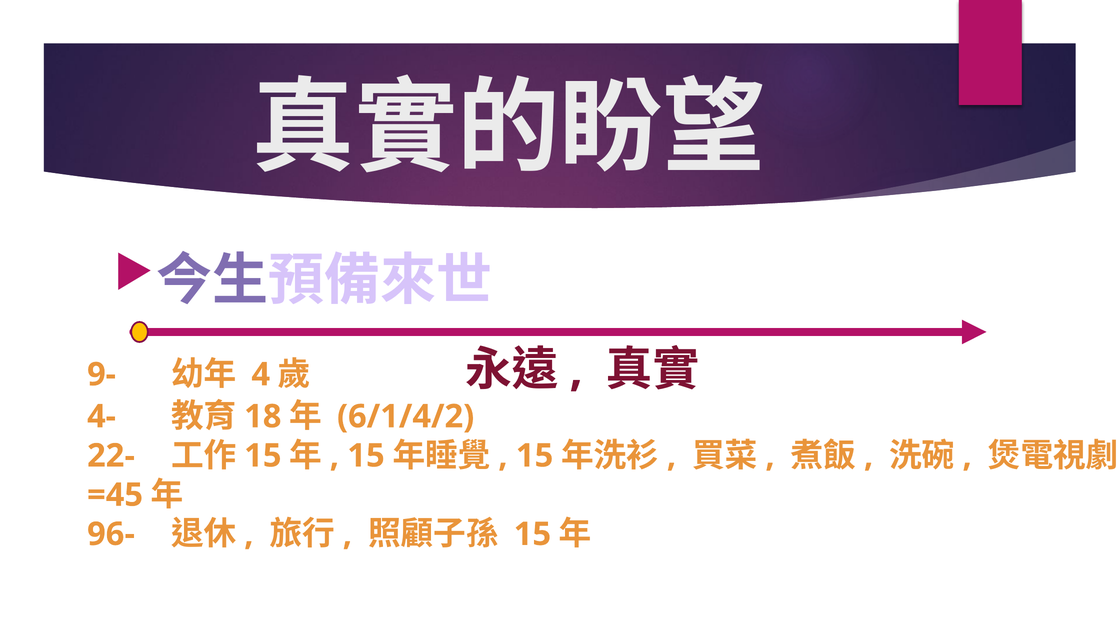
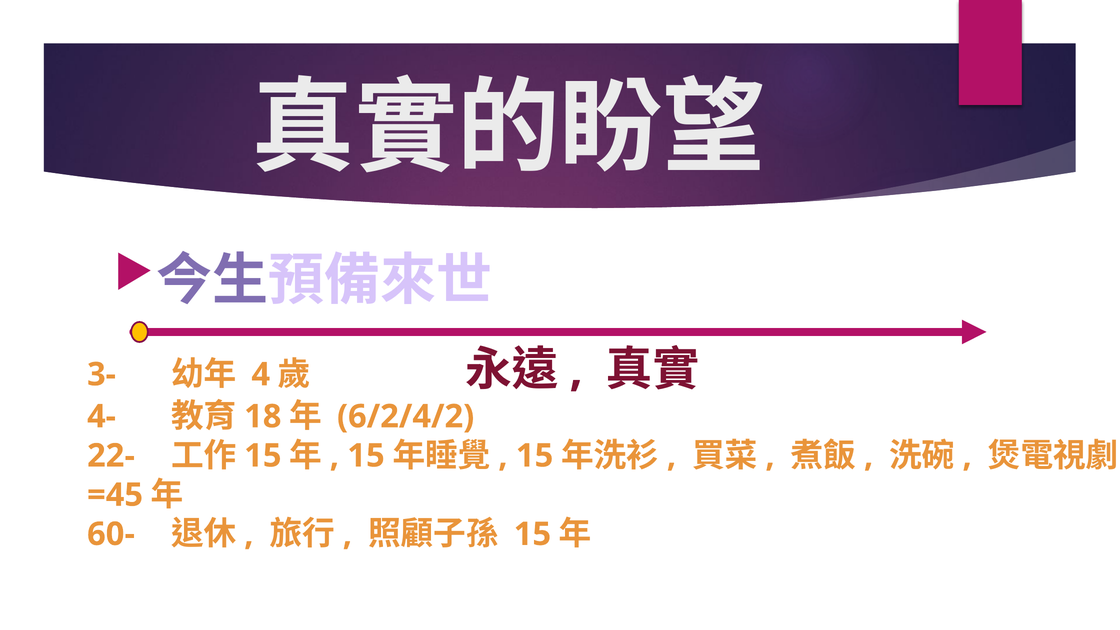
9-: 9- -> 3- (102, 375)
6/1/4/2: 6/1/4/2 -> 6/2/4/2 (406, 417)
96-: 96- -> 60- (111, 534)
